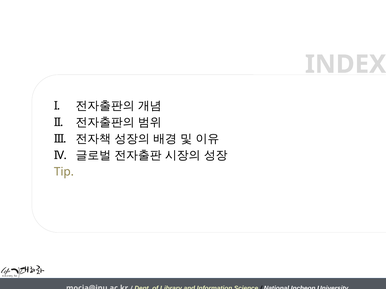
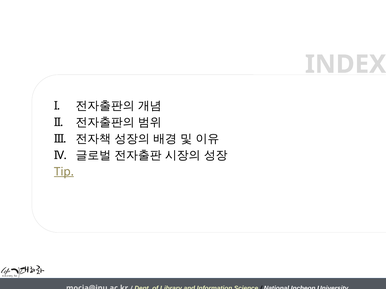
Tip underline: none -> present (64, 172)
